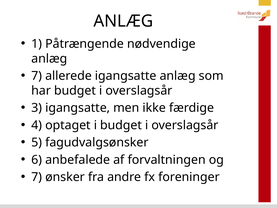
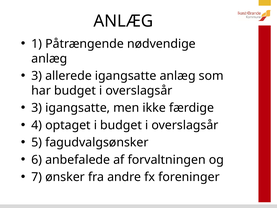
7: 7 -> 3 (37, 76)
